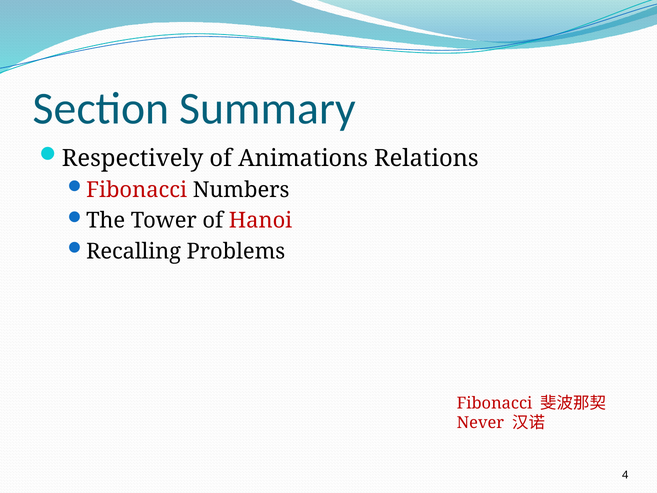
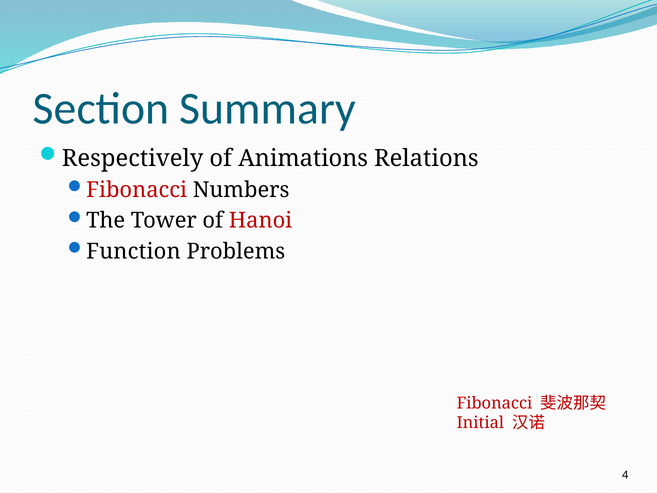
Recalling: Recalling -> Function (133, 251)
Never: Never -> Initial (480, 423)
